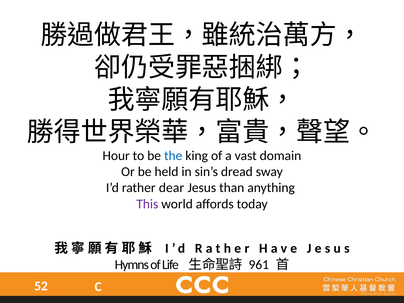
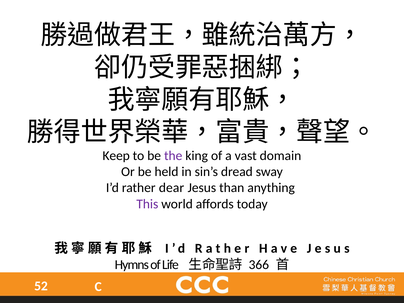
Hour: Hour -> Keep (116, 156)
the colour: blue -> purple (173, 156)
961: 961 -> 366 (259, 265)
